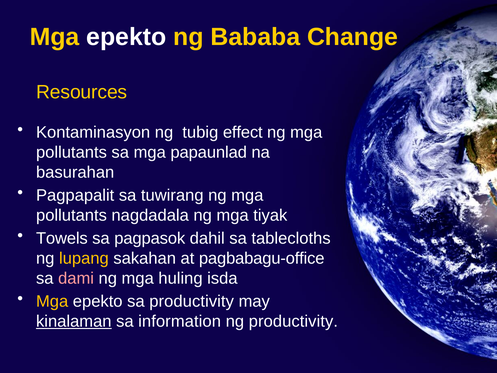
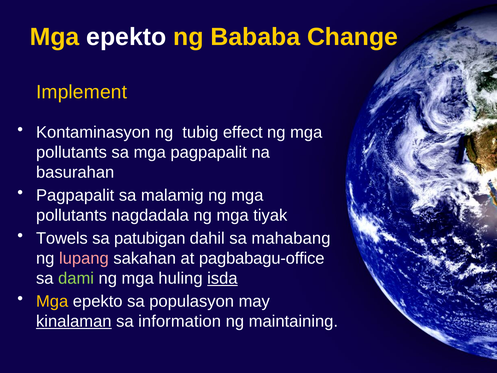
Resources: Resources -> Implement (82, 92)
mga papaunlad: papaunlad -> pagpapalit (209, 152)
tuwirang: tuwirang -> malamig (172, 195)
pagpasok: pagpasok -> patubigan (150, 238)
tablecloths: tablecloths -> mahabang (291, 238)
lupang colour: yellow -> pink (84, 258)
dami colour: pink -> light green (76, 278)
isda underline: none -> present (222, 278)
sa productivity: productivity -> populasyon (192, 301)
ng productivity: productivity -> maintaining (293, 321)
